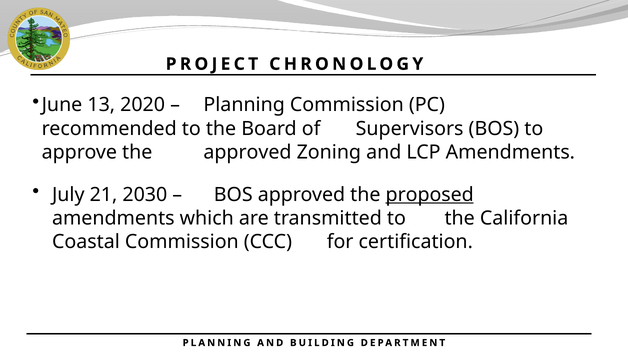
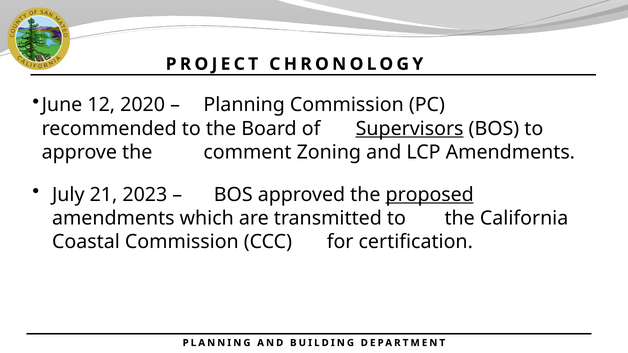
13: 13 -> 12 (101, 105)
Supervisors underline: none -> present (410, 129)
the approved: approved -> comment (248, 152)
2030: 2030 -> 2023 (145, 195)
